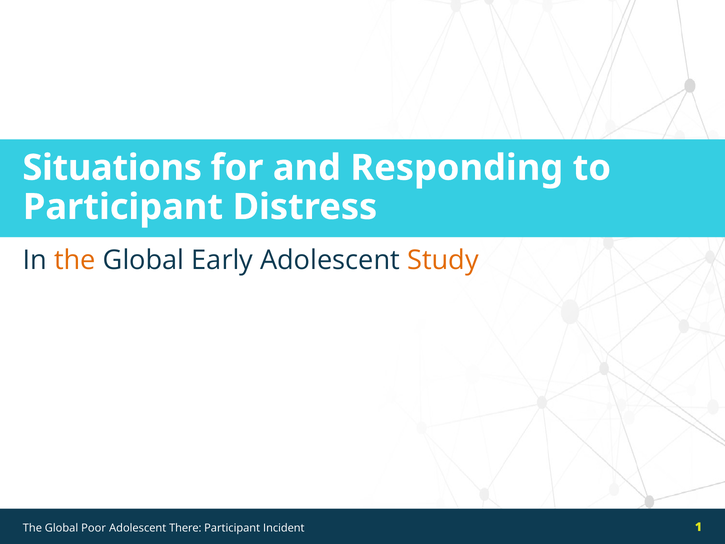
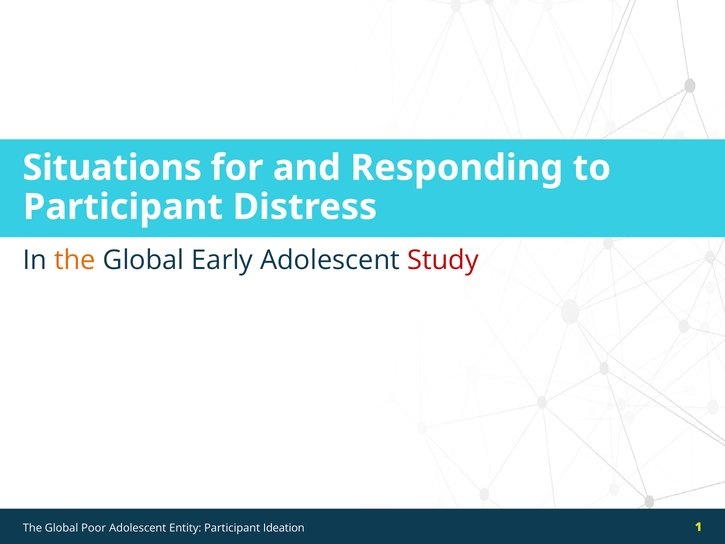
Study colour: orange -> red (443, 260)
There: There -> Entity (185, 528)
Incident: Incident -> Ideation (284, 528)
